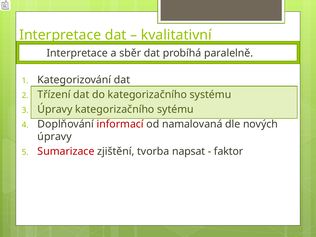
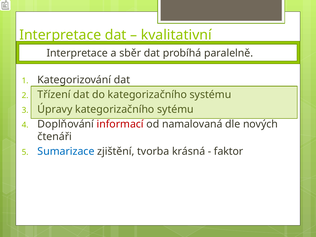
úpravy: úpravy -> čtenáři (55, 137)
Sumarizace colour: red -> blue (66, 151)
napsat: napsat -> krásná (189, 151)
